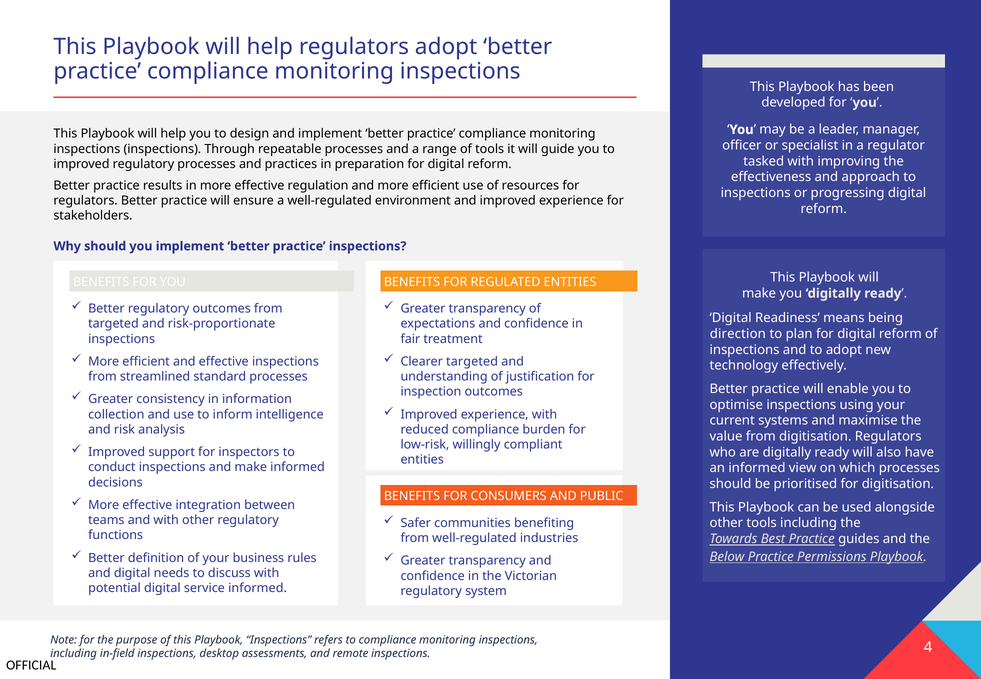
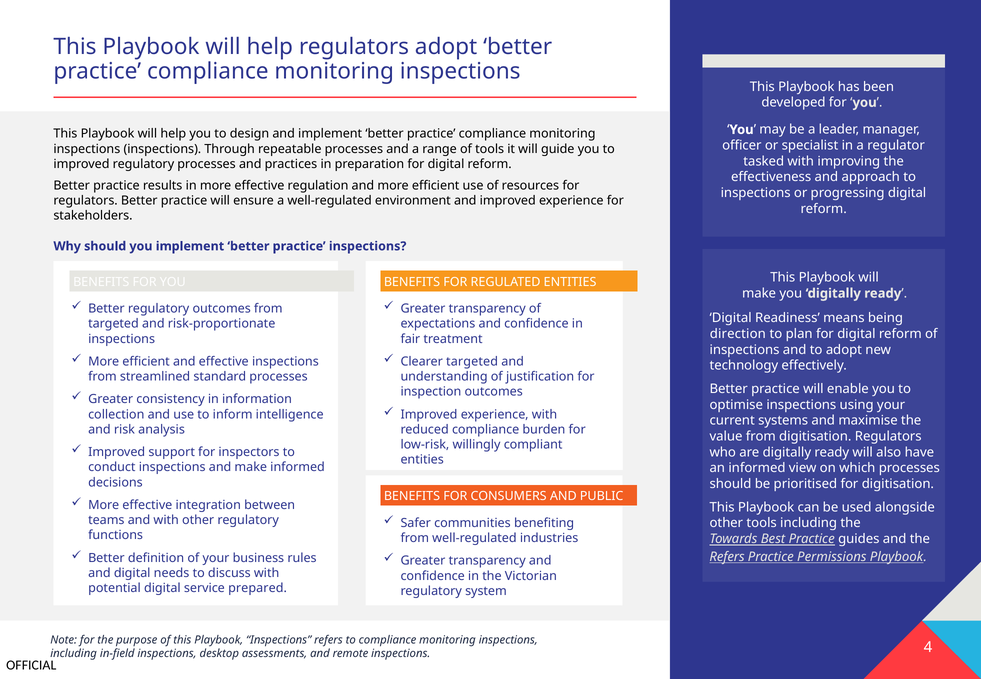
Below: Below -> Refers (727, 557)
service informed: informed -> prepared (258, 588)
